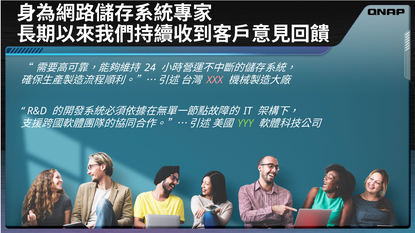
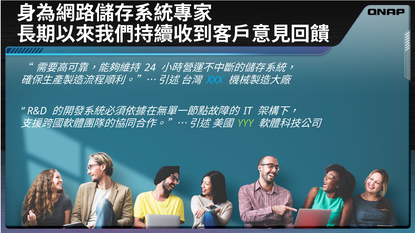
XXX colour: pink -> light blue (215, 80)
